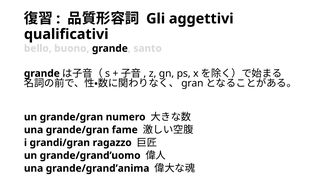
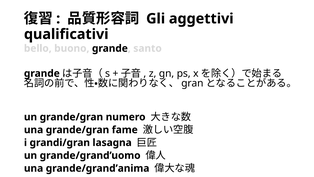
ragazzo: ragazzo -> lasagna (112, 142)
